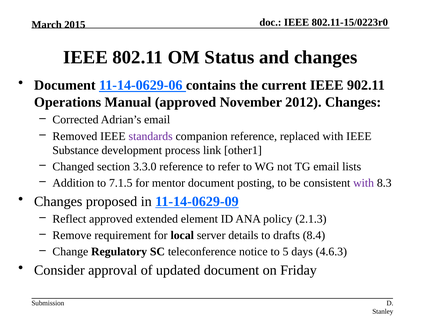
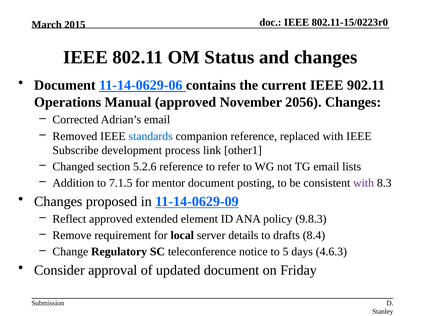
2012: 2012 -> 2056 (303, 102)
standards colour: purple -> blue (151, 136)
Substance: Substance -> Subscribe (76, 150)
3.3.0: 3.3.0 -> 5.2.6 (145, 166)
2.1.3: 2.1.3 -> 9.8.3 (311, 219)
